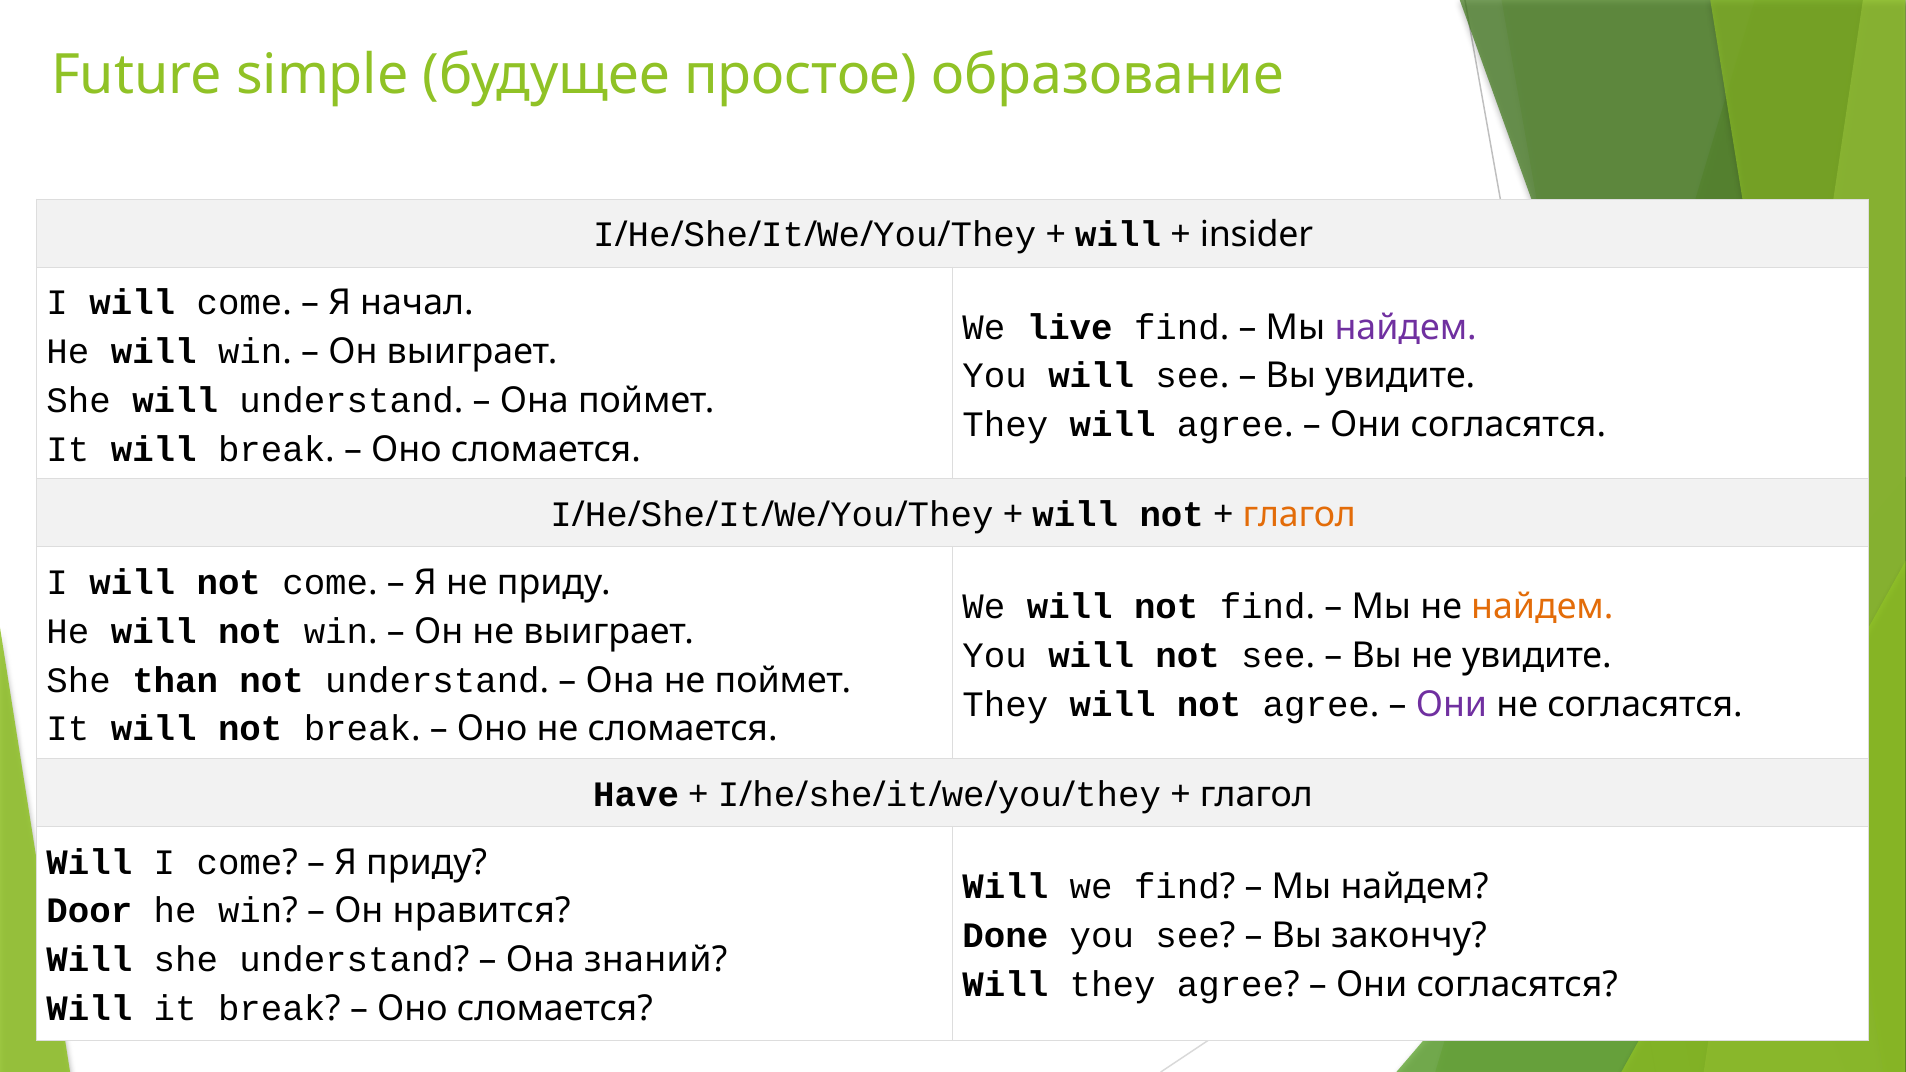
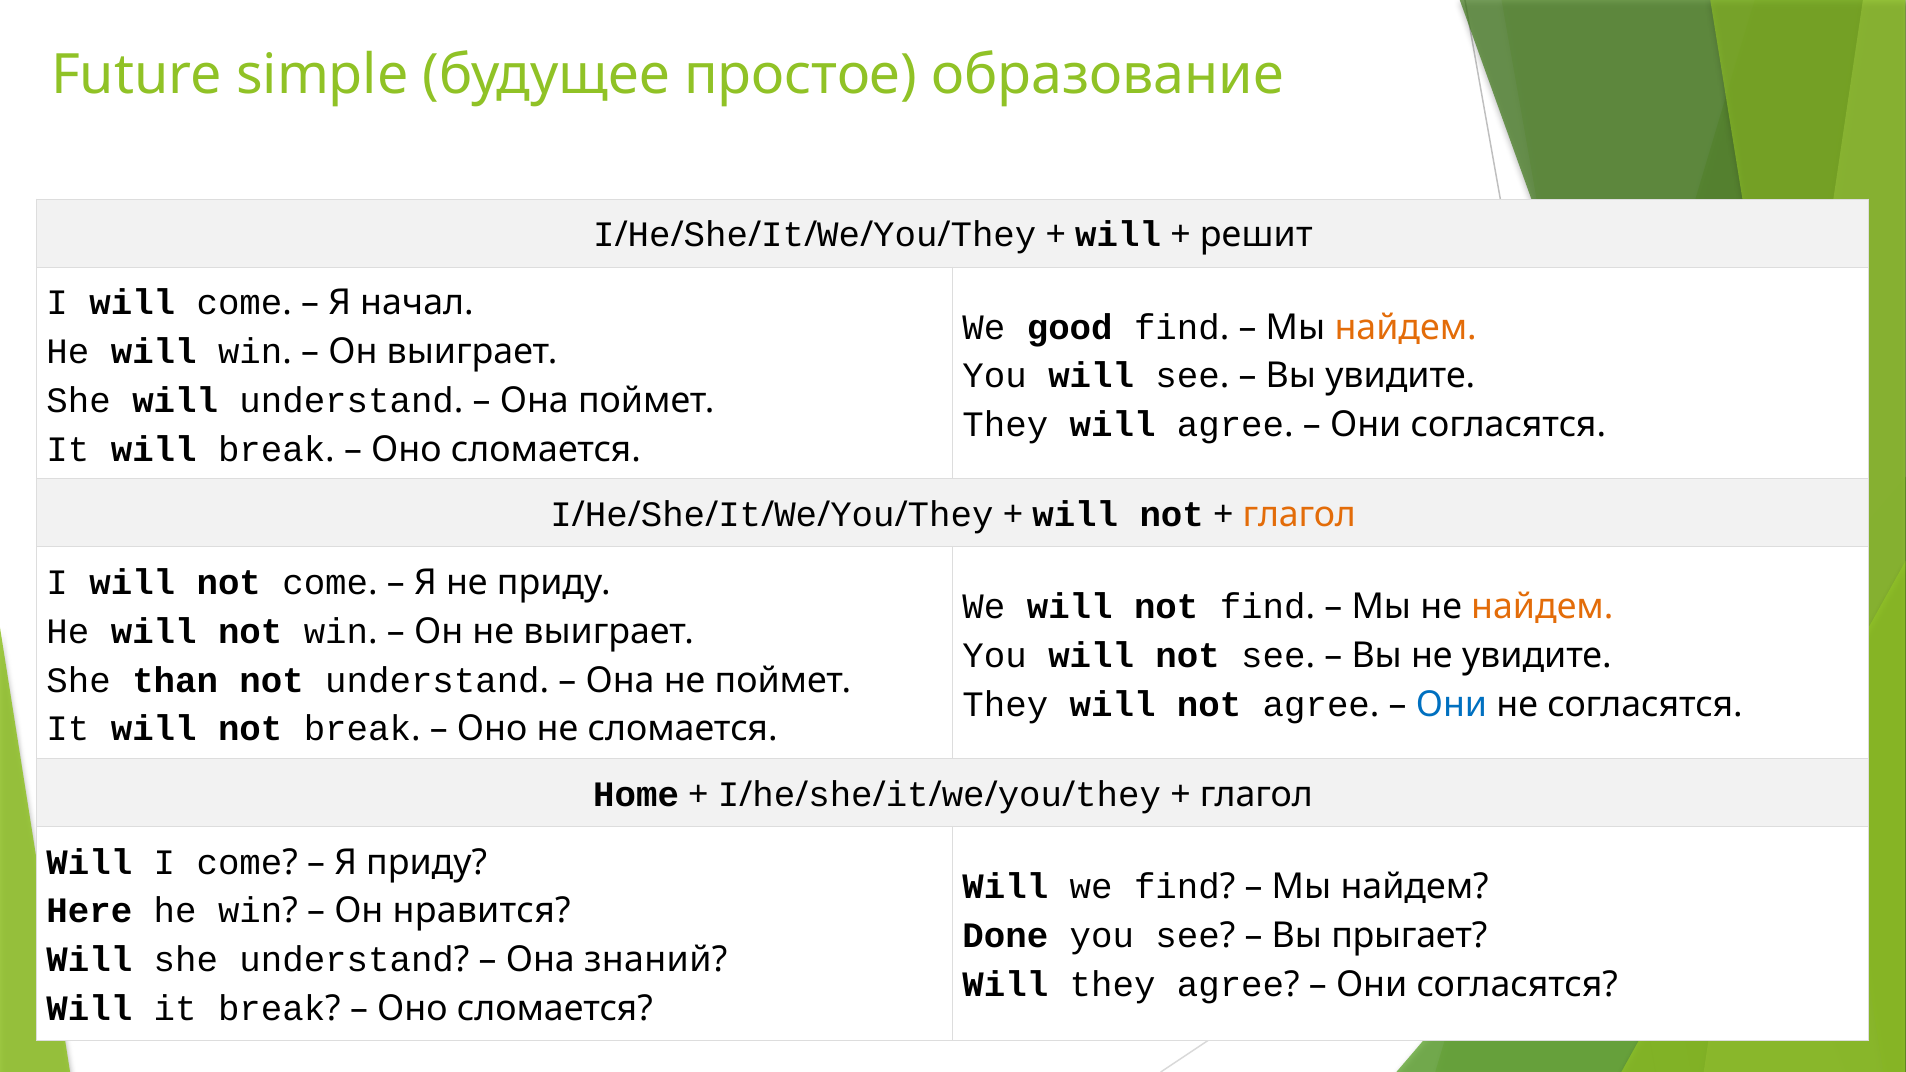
insider: insider -> решит (1256, 235)
live: live -> good (1070, 327)
найдем colour: purple -> orange (1406, 327)
Они colour: purple -> blue (1451, 705)
Have: Have -> Home (636, 795)
Door: Door -> Here (89, 911)
закончу: закончу -> прыгает (1409, 936)
